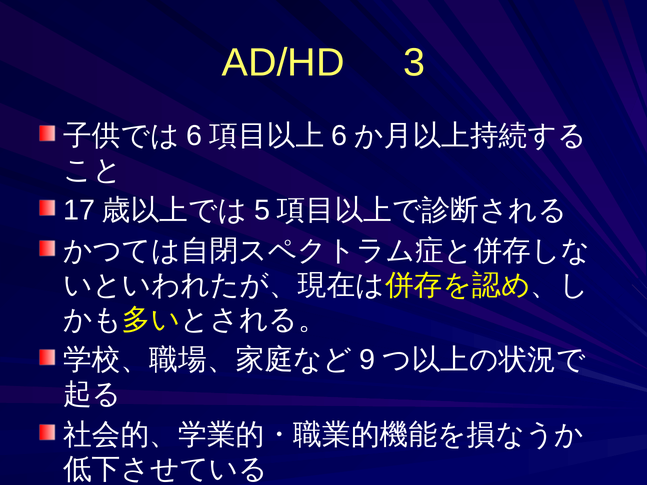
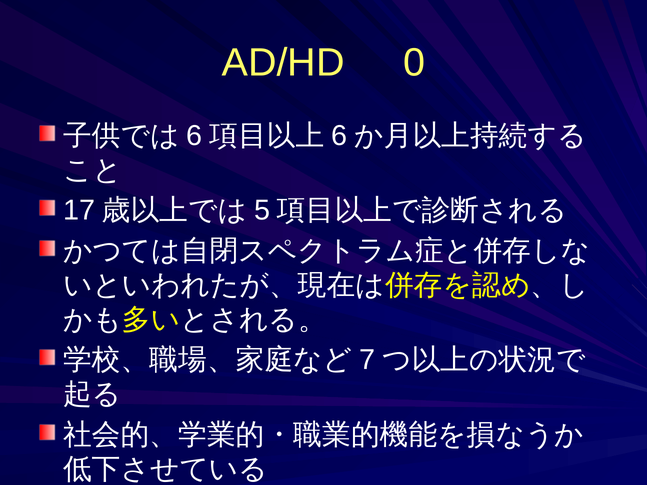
3: 3 -> 0 (414, 63)
9: 9 -> 7 (367, 360)
